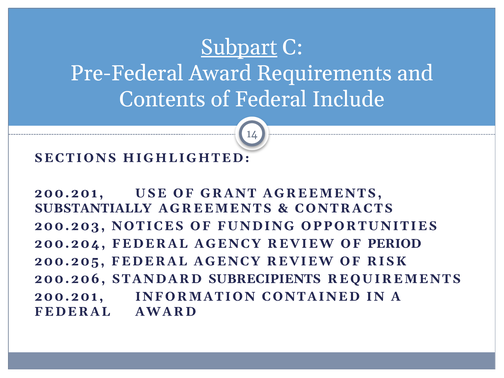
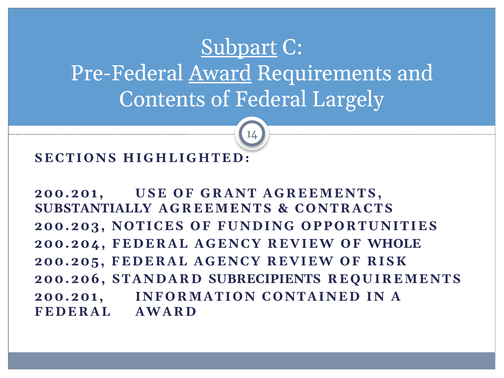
Award underline: none -> present (220, 73)
Include: Include -> Largely (348, 99)
PERIOD: PERIOD -> WHOLE (394, 244)
